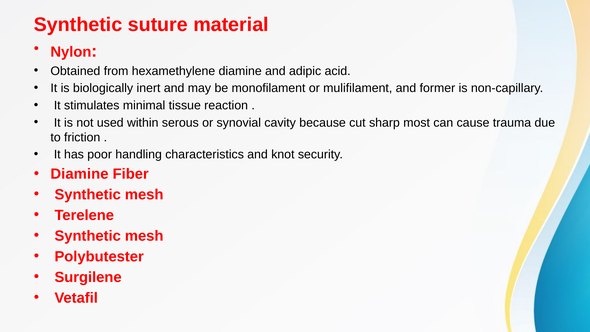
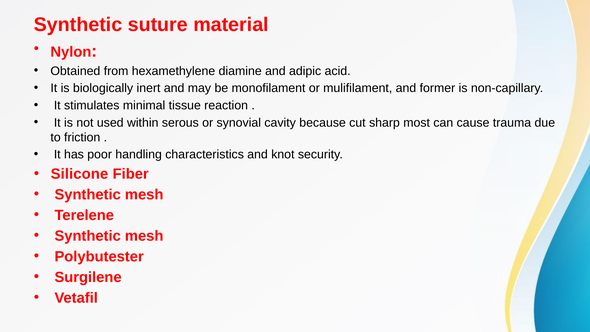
Diamine: Diamine -> Silicone (79, 174)
